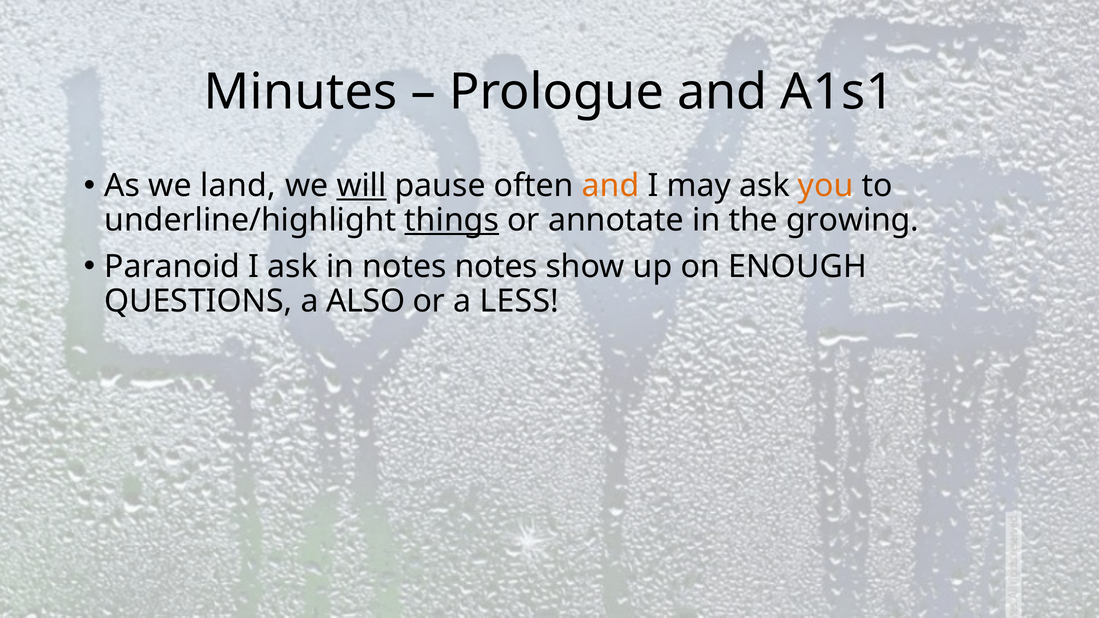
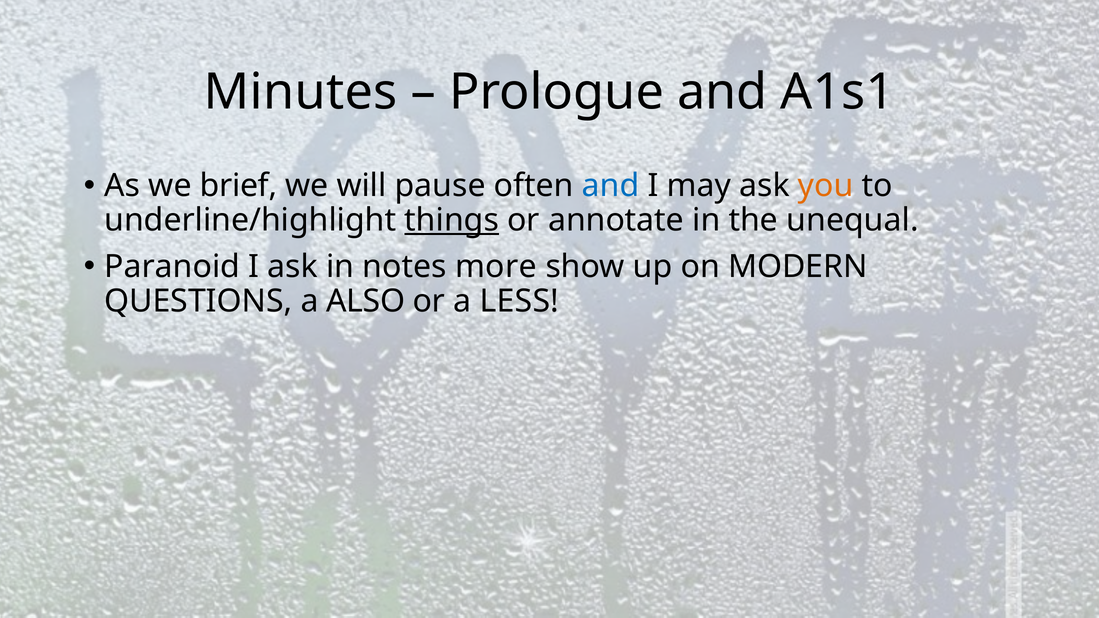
land: land -> brief (239, 186)
will underline: present -> none (362, 186)
and colour: orange -> blue (611, 186)
growing: growing -> unequal (852, 220)
notes notes: notes -> more (496, 267)
ENOUGH: ENOUGH -> MODERN (798, 267)
